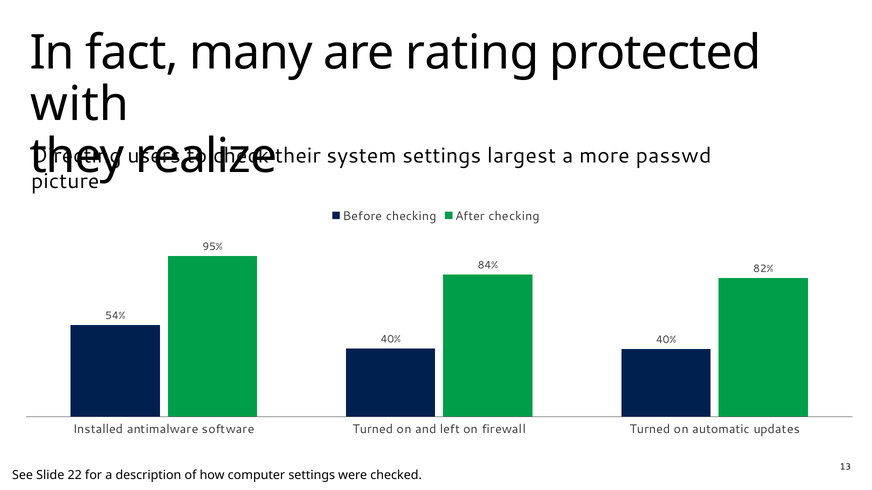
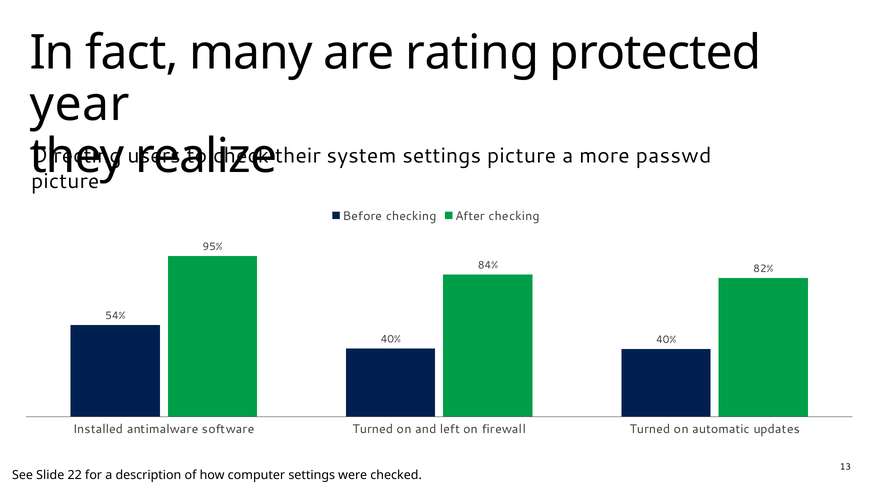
with: with -> year (80, 105)
settings largest: largest -> picture (522, 156)
